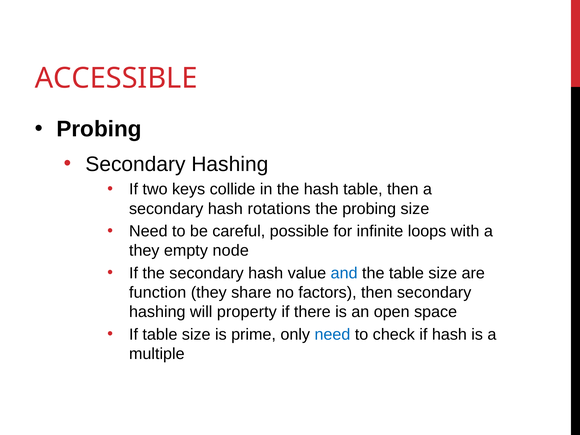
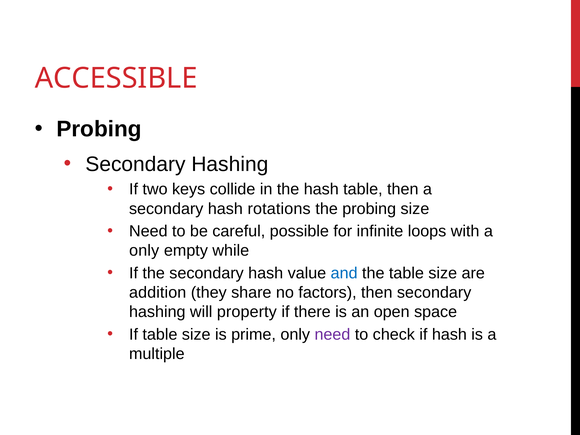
they: they -> only (144, 251)
node: node -> while (231, 251)
function: function -> addition (158, 293)
need colour: blue -> purple (332, 335)
